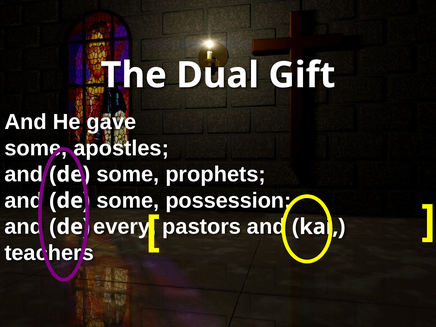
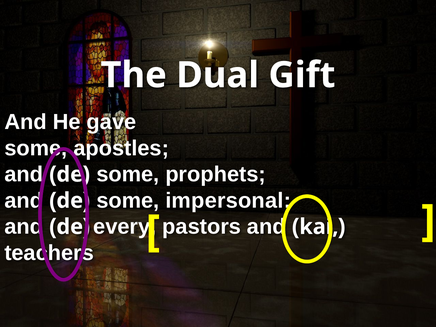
possession: possession -> impersonal (228, 201)
